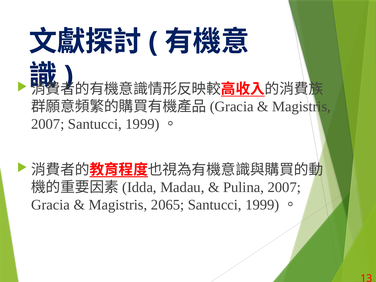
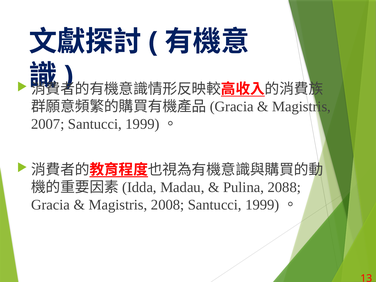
Pulina 2007: 2007 -> 2088 (284, 187)
2065: 2065 -> 2008 (168, 205)
